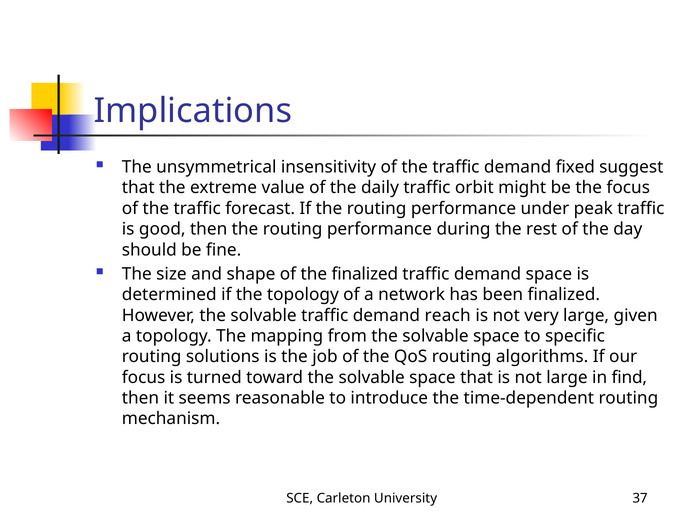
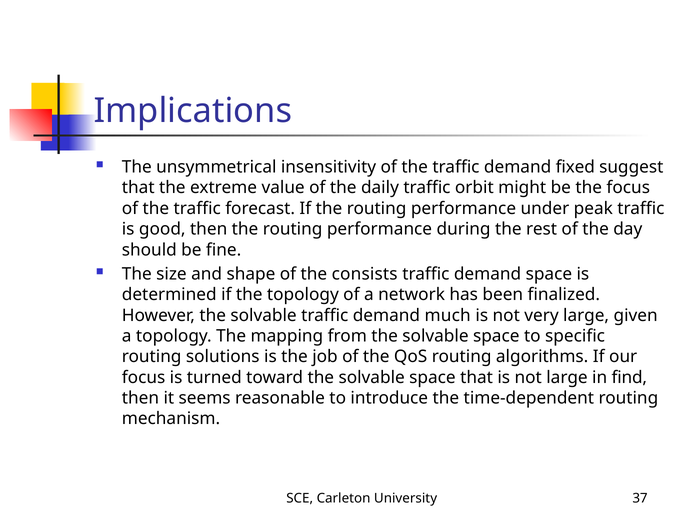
the finalized: finalized -> consists (365, 274)
reach: reach -> much (448, 315)
